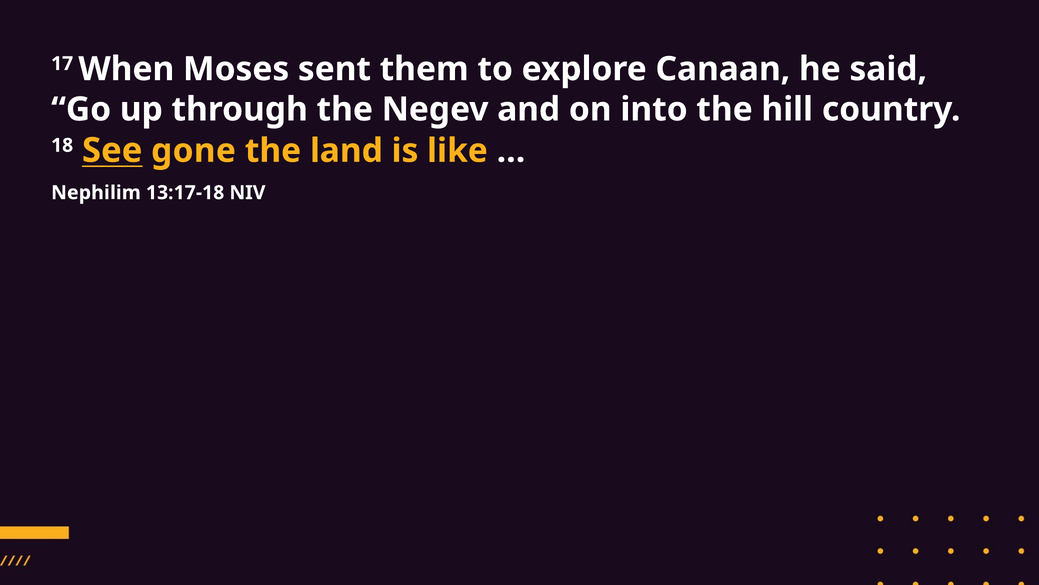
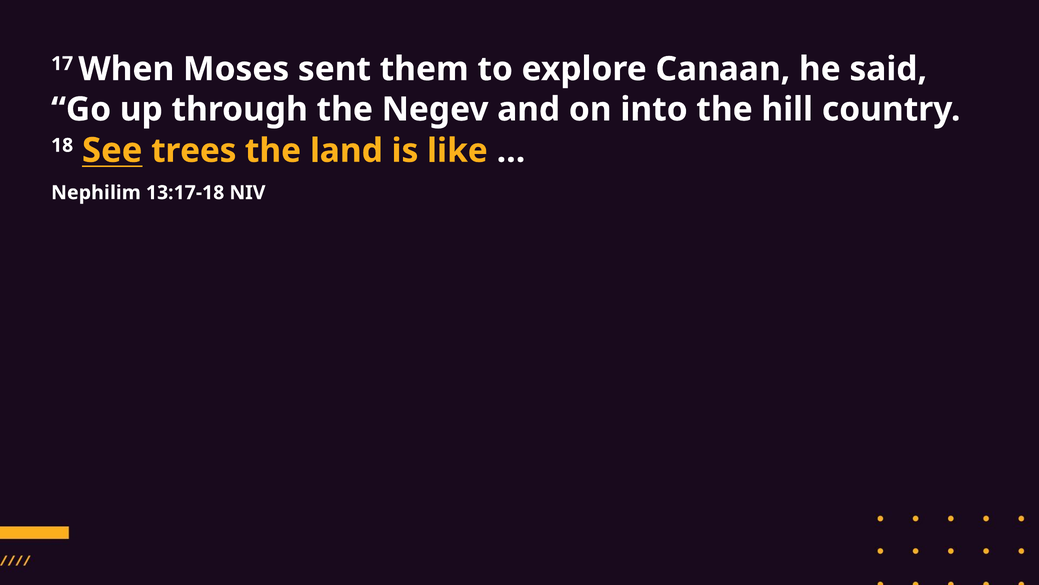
gone: gone -> trees (194, 151)
